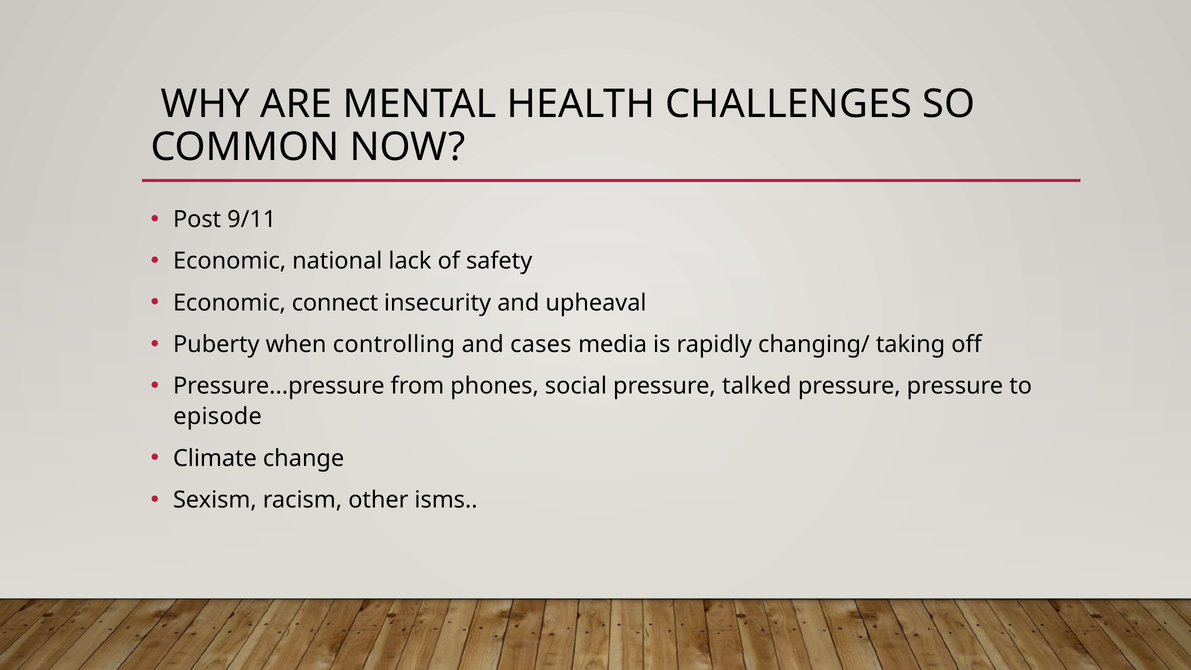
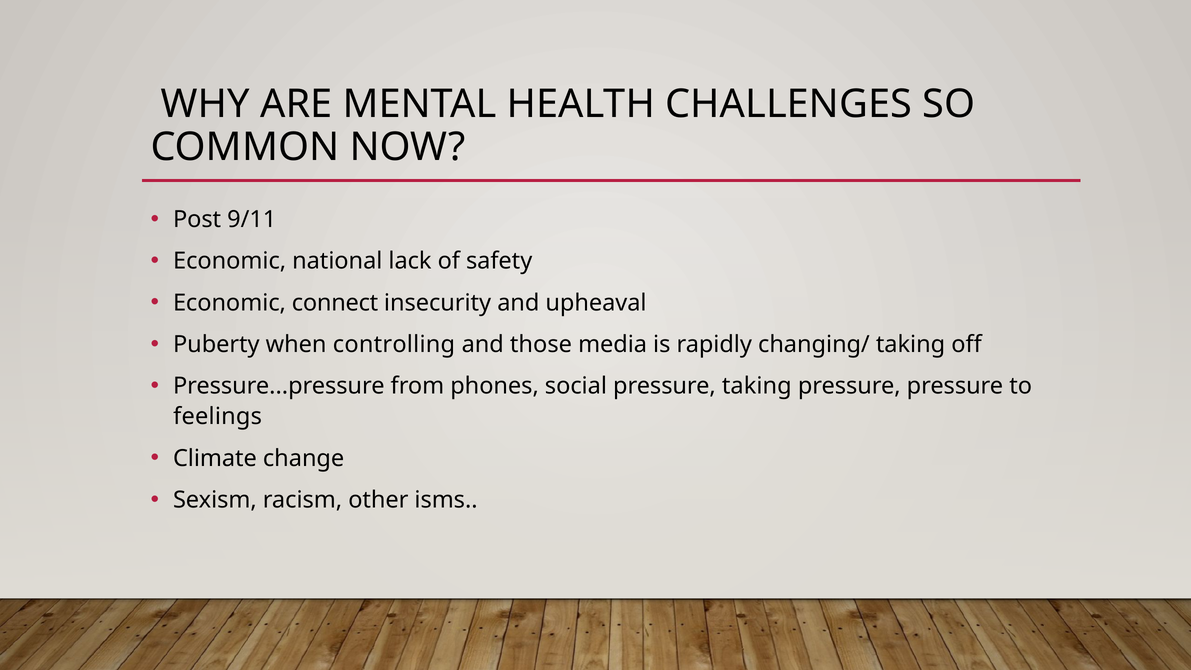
cases: cases -> those (541, 344)
pressure talked: talked -> taking (757, 386)
episode: episode -> feelings (218, 417)
